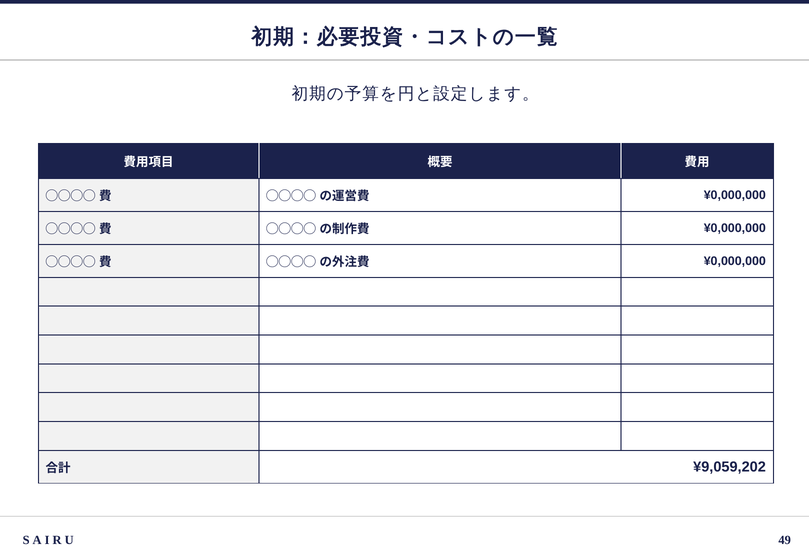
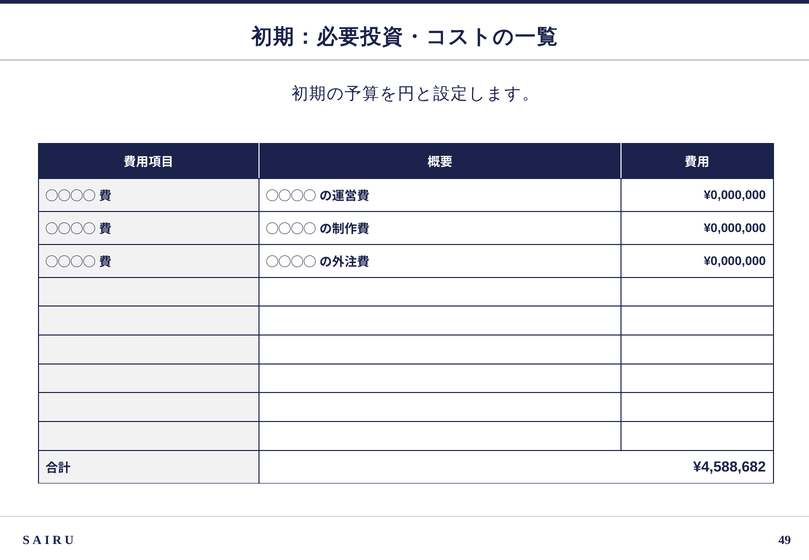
¥9,059,202: ¥9,059,202 -> ¥4,588,682 (730, 467)
